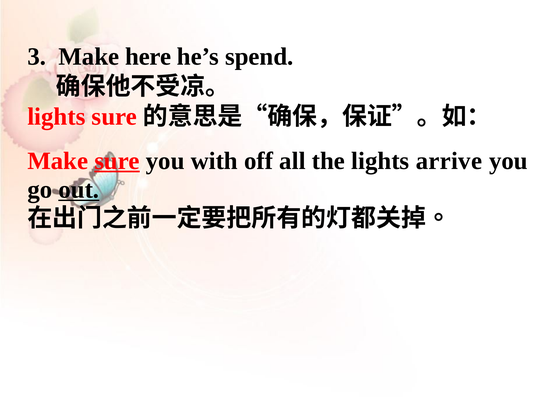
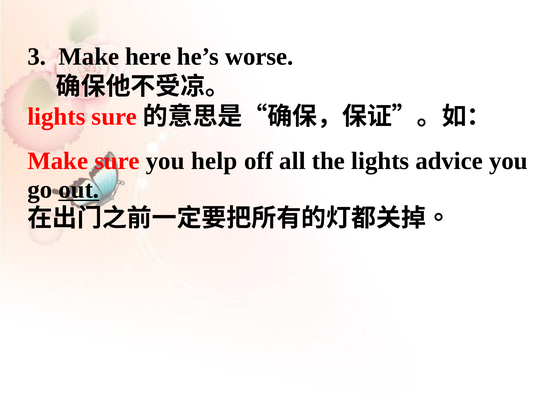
spend: spend -> worse (259, 57)
sure underline: present -> none (117, 161)
with: with -> help (214, 161)
arrive: arrive -> advice (449, 161)
